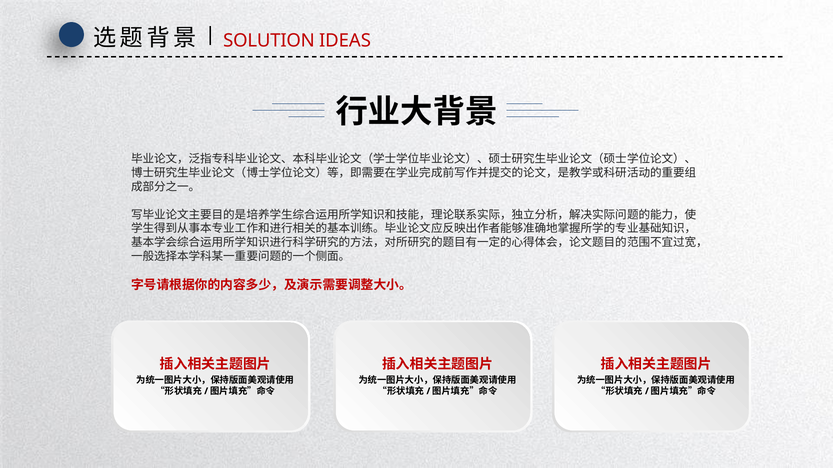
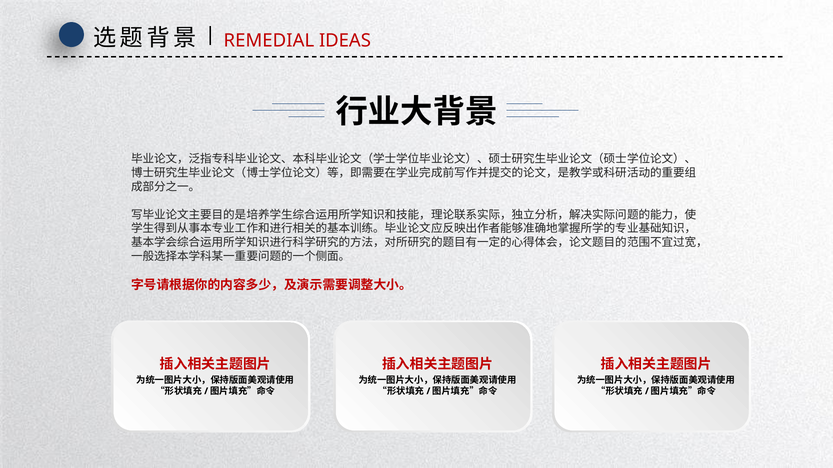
SOLUTION: SOLUTION -> REMEDIAL (269, 41)
